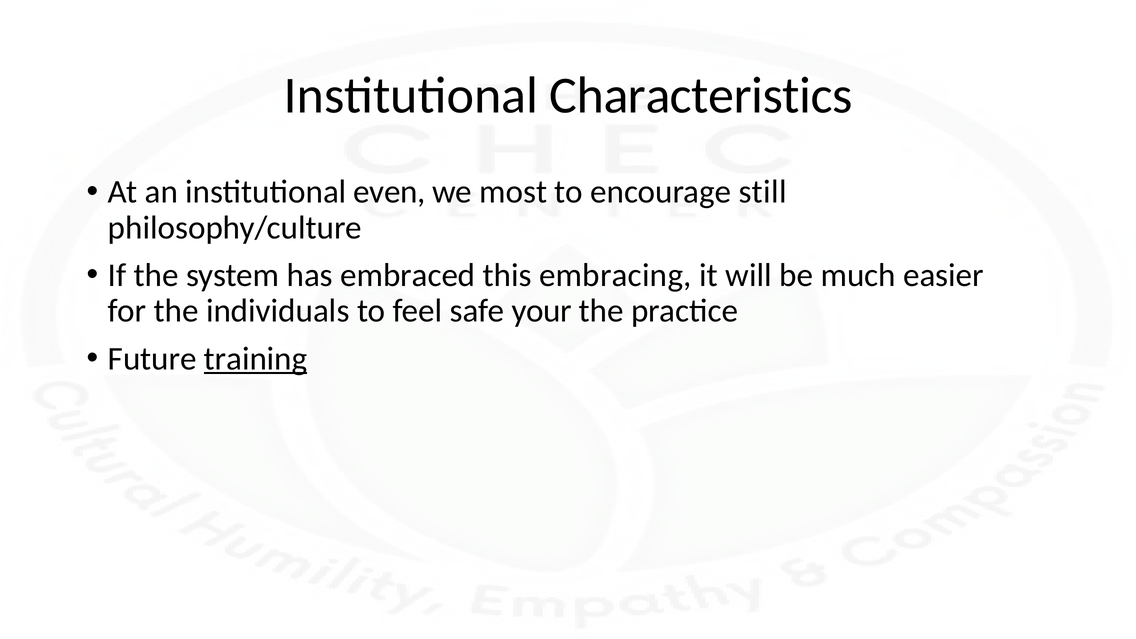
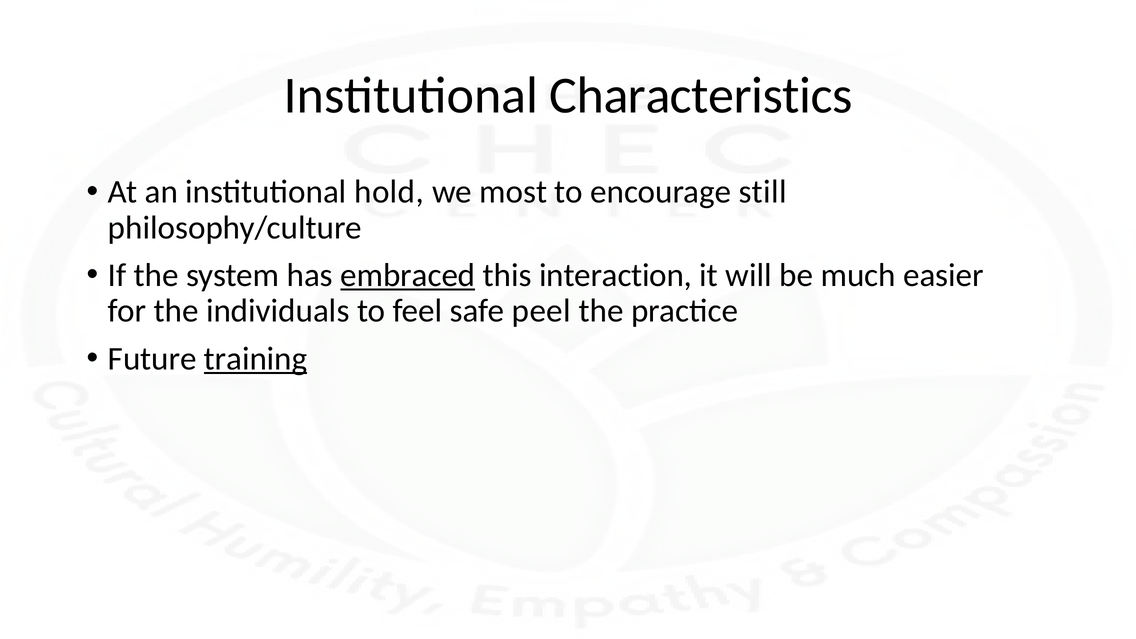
even: even -> hold (389, 192)
embraced underline: none -> present (408, 275)
embracing: embracing -> interaction (616, 275)
your: your -> peel (541, 311)
